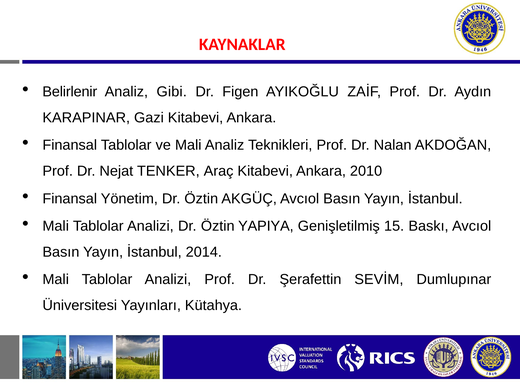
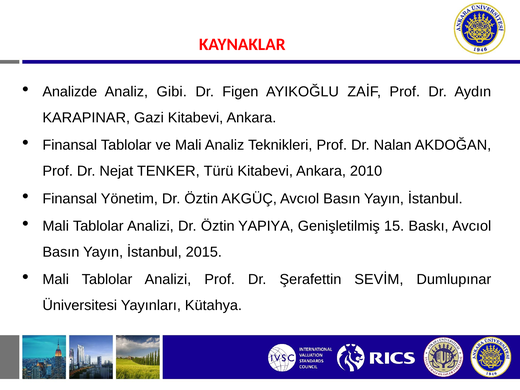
Belirlenir: Belirlenir -> Analizde (70, 92)
Araç: Araç -> Türü (219, 171)
2014: 2014 -> 2015 (204, 252)
